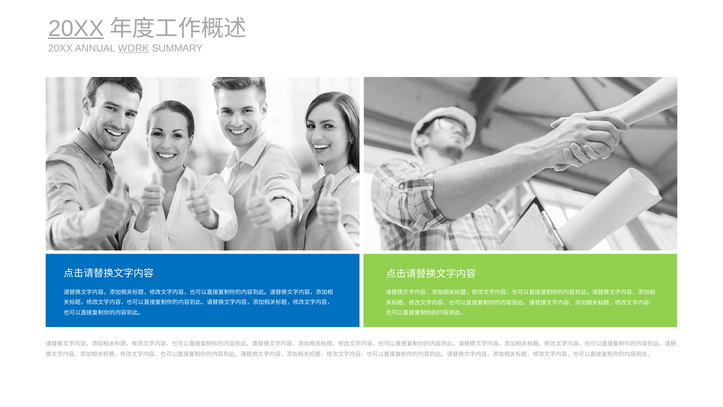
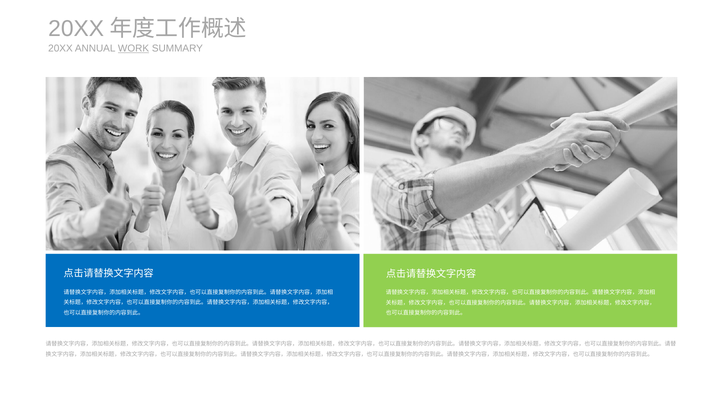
20XX underline: present -> none (76, 29)
